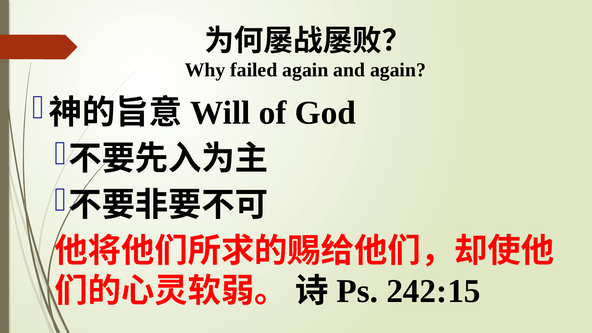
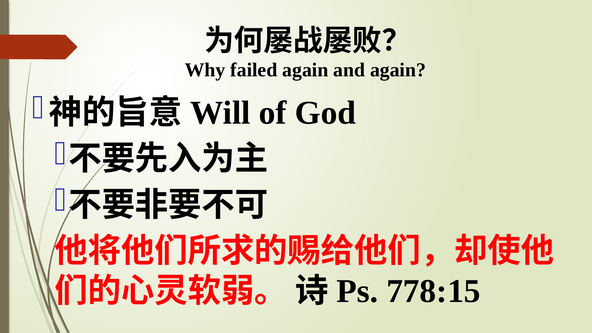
242:15: 242:15 -> 778:15 (433, 291)
